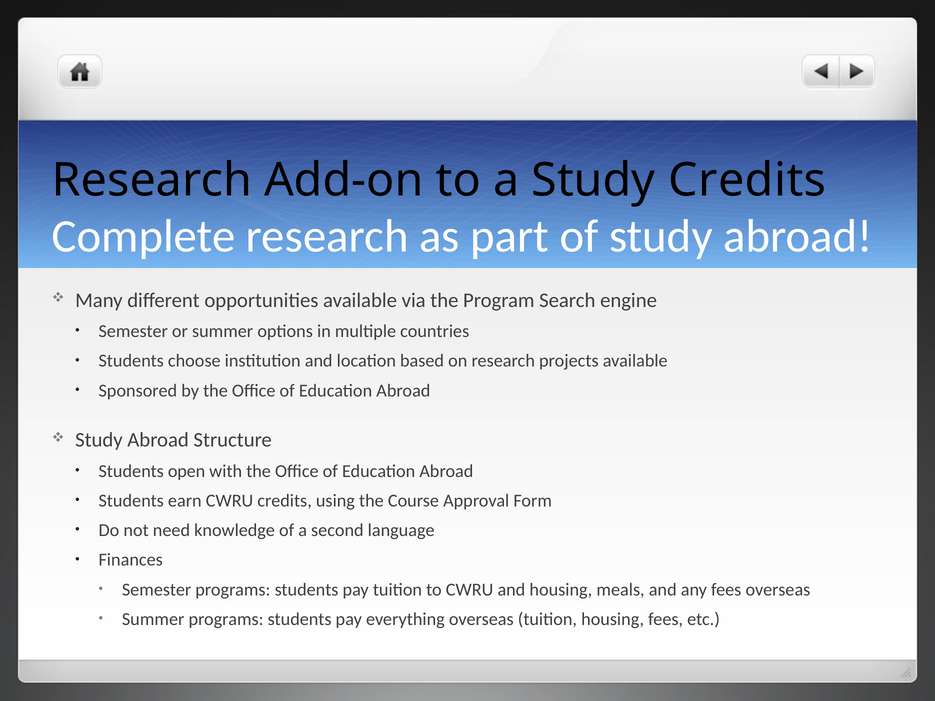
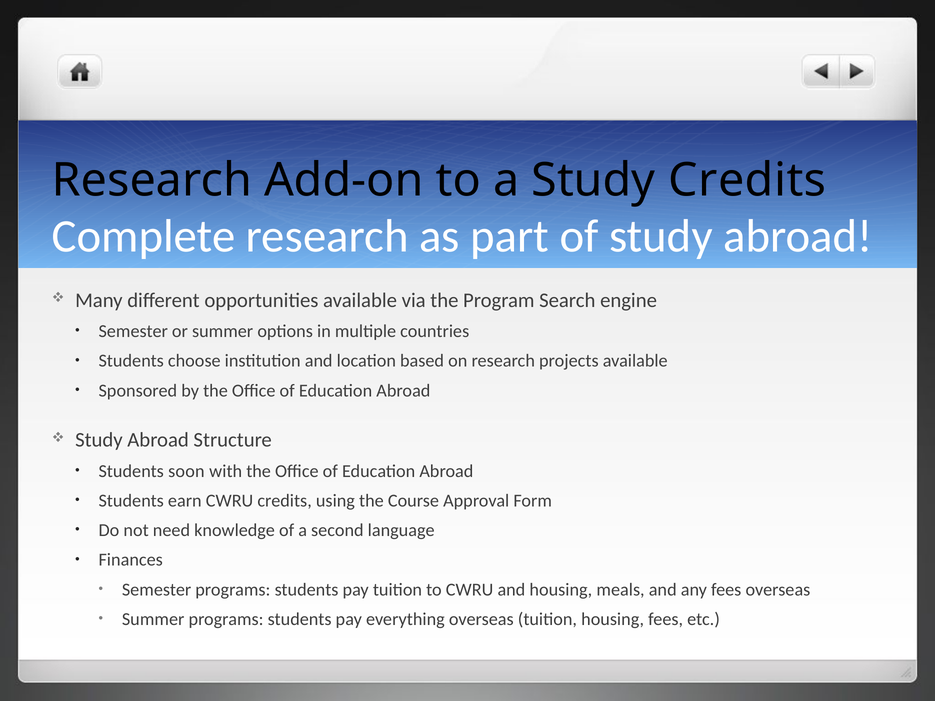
open: open -> soon (186, 471)
